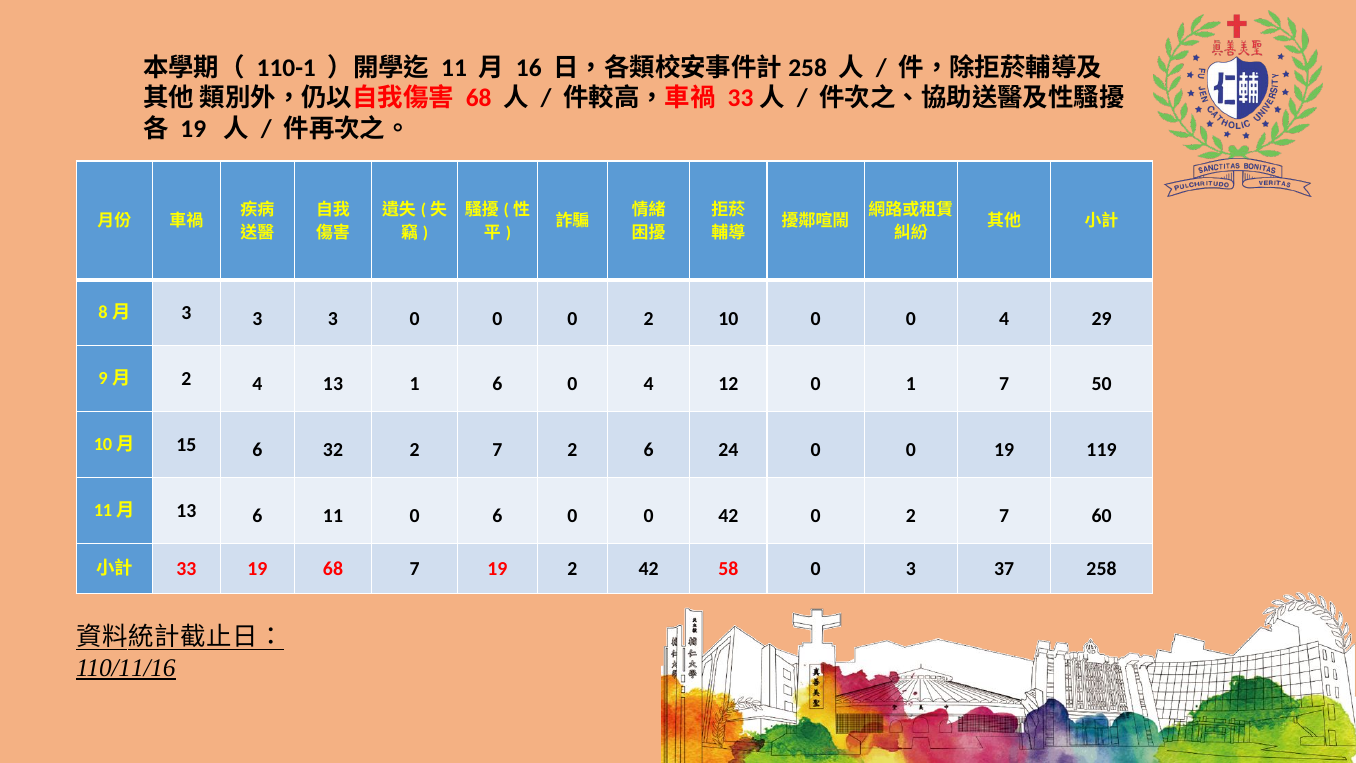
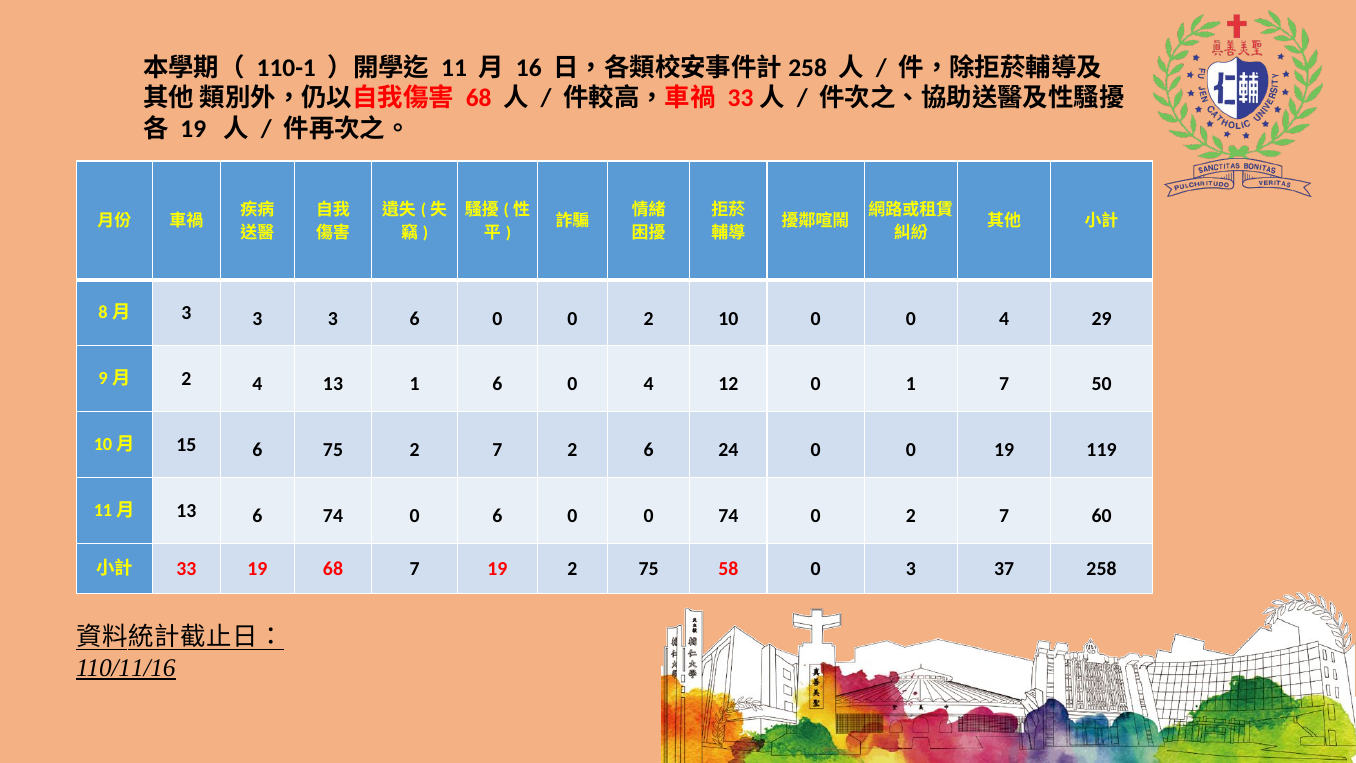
3 0: 0 -> 6 (415, 318)
6 32: 32 -> 75 (333, 450)
6 11: 11 -> 74 (333, 516)
0 42: 42 -> 74 (728, 516)
2 42: 42 -> 75 (649, 569)
